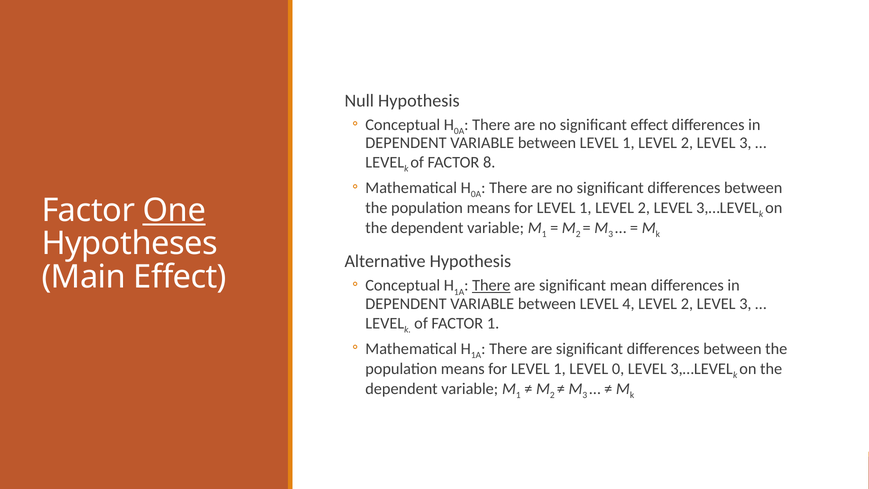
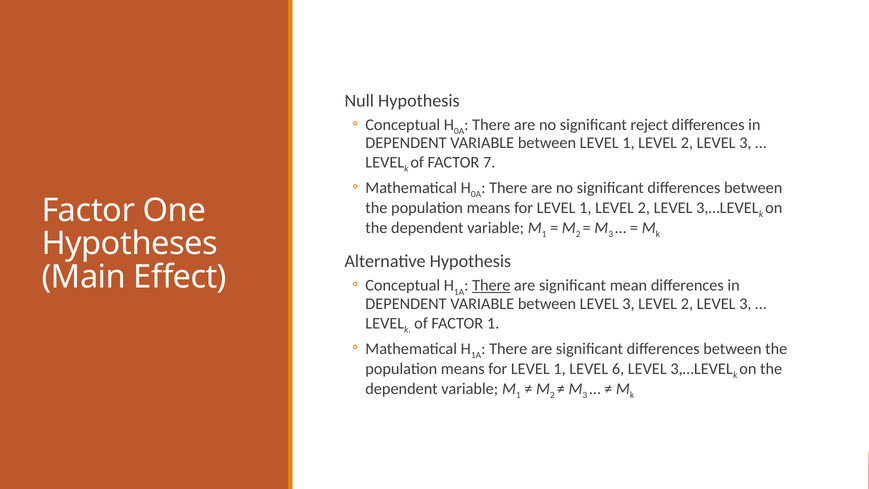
significant effect: effect -> reject (649, 125)
8: 8 -> 7 (489, 162)
One underline: present -> none (174, 210)
between LEVEL 4: 4 -> 3 (628, 304)
0: 0 -> 6 (618, 369)
